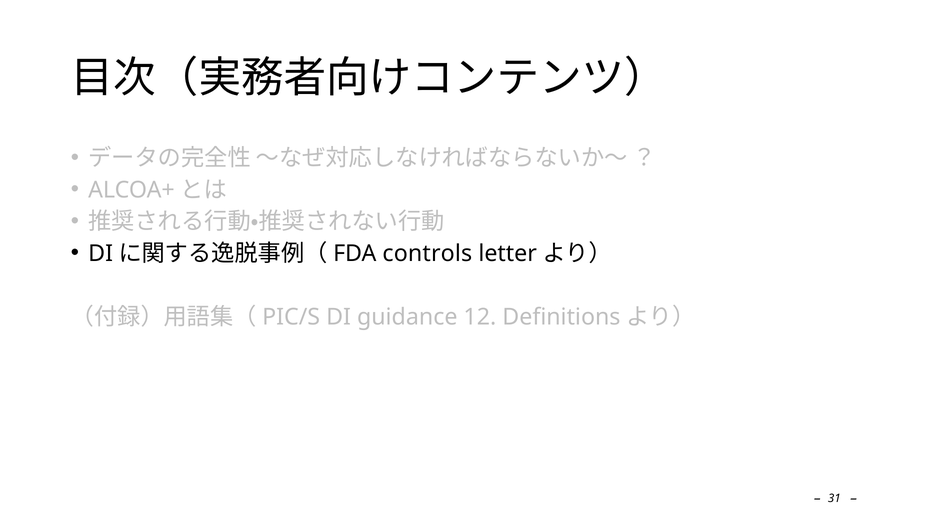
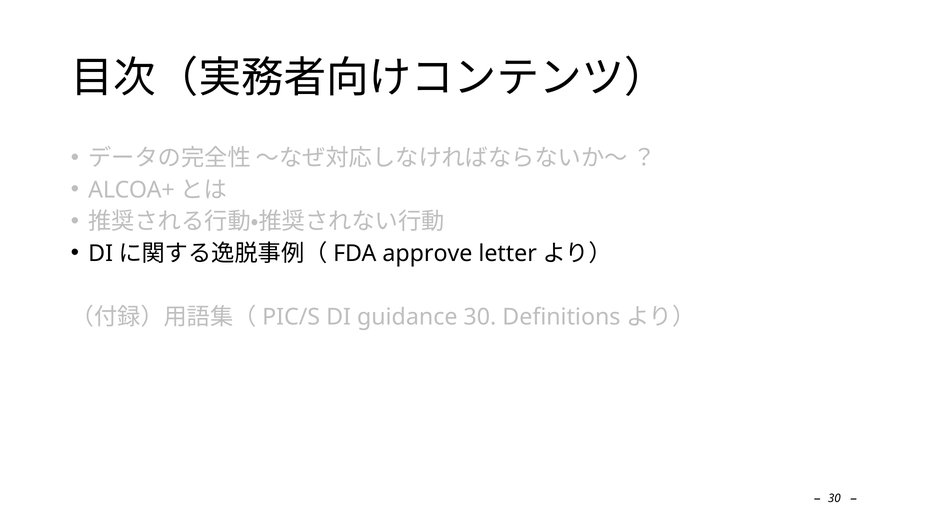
controls: controls -> approve (427, 253)
guidance 12: 12 -> 30 (480, 317)
31: 31 -> 30 (834, 498)
